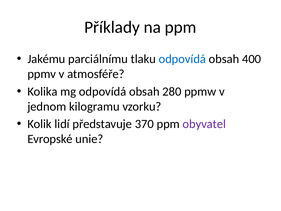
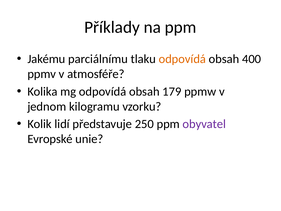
odpovídá colour: blue -> orange (182, 59)
280: 280 -> 179 (172, 91)
370: 370 -> 250 (144, 124)
